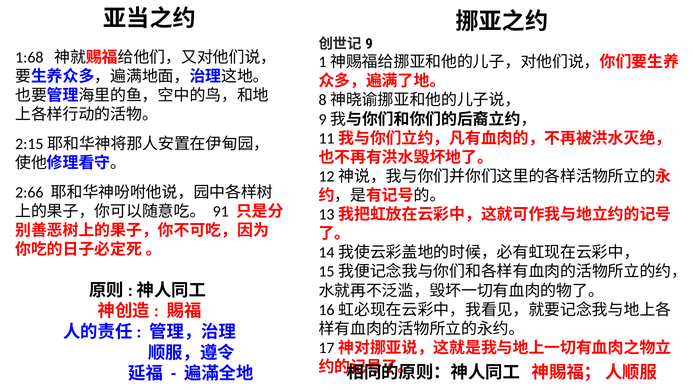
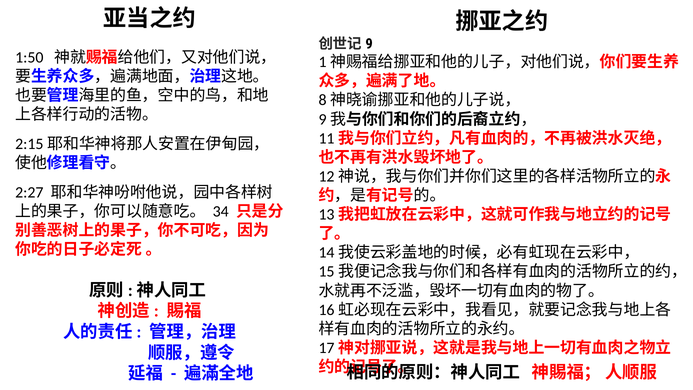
1:68: 1:68 -> 1:50 (29, 57)
2:66: 2:66 -> 2:27 (29, 192)
91: 91 -> 34 (221, 211)
